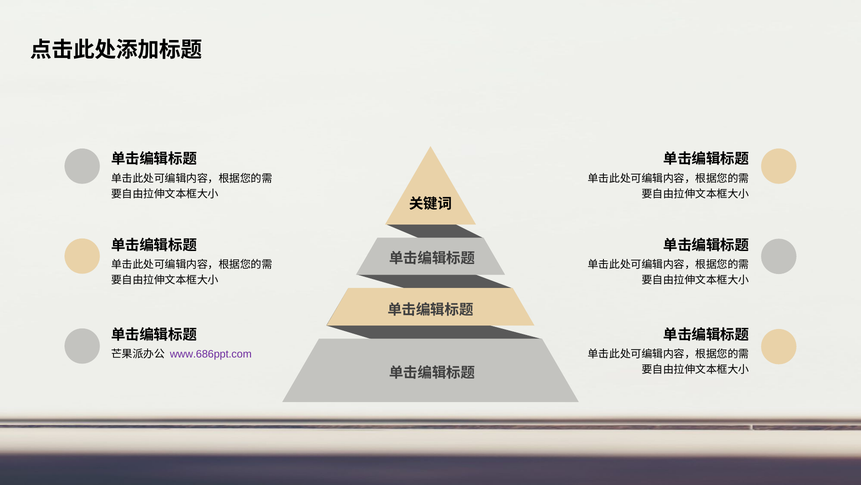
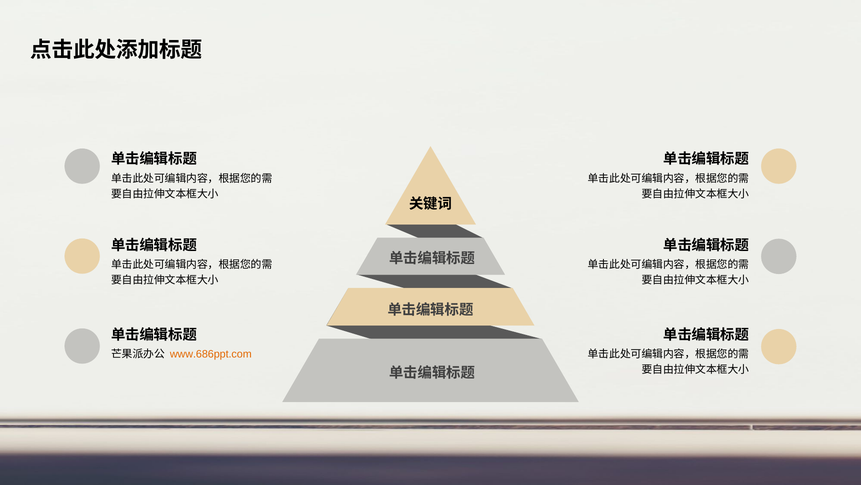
www.686ppt.com colour: purple -> orange (211, 354)
